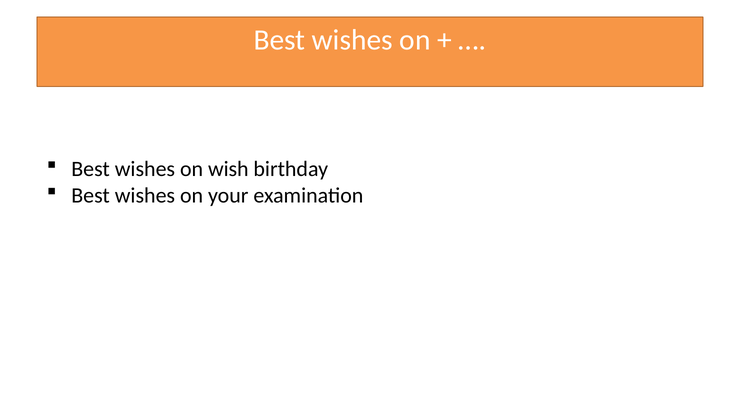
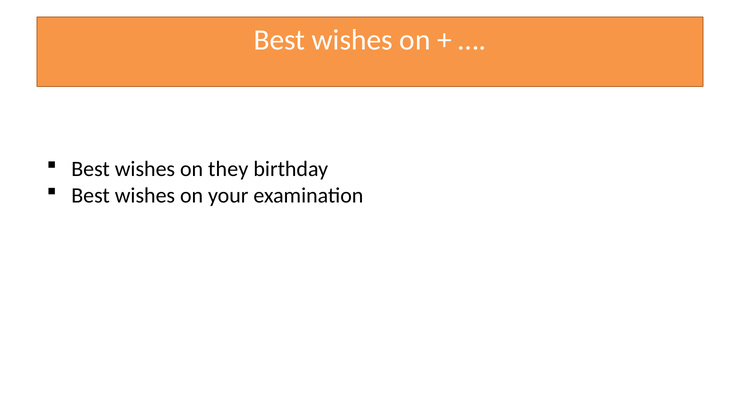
wish: wish -> they (228, 169)
